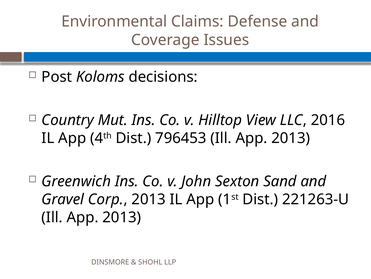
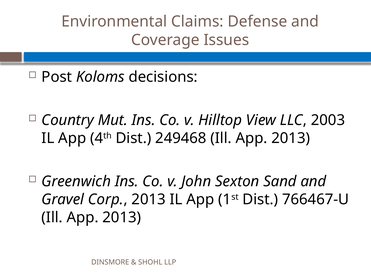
2016: 2016 -> 2003 (328, 120)
796453: 796453 -> 249468 (181, 138)
221263-U: 221263-U -> 766467-U (316, 199)
